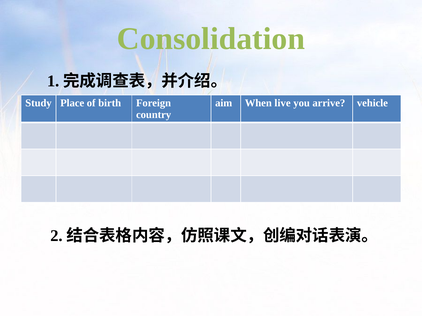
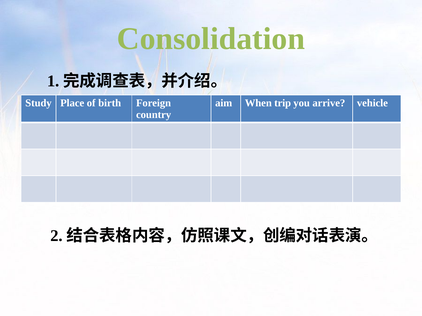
live: live -> trip (283, 103)
